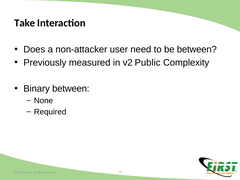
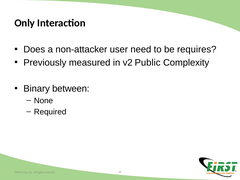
Take: Take -> Only (25, 23)
be between: between -> requires (197, 49)
